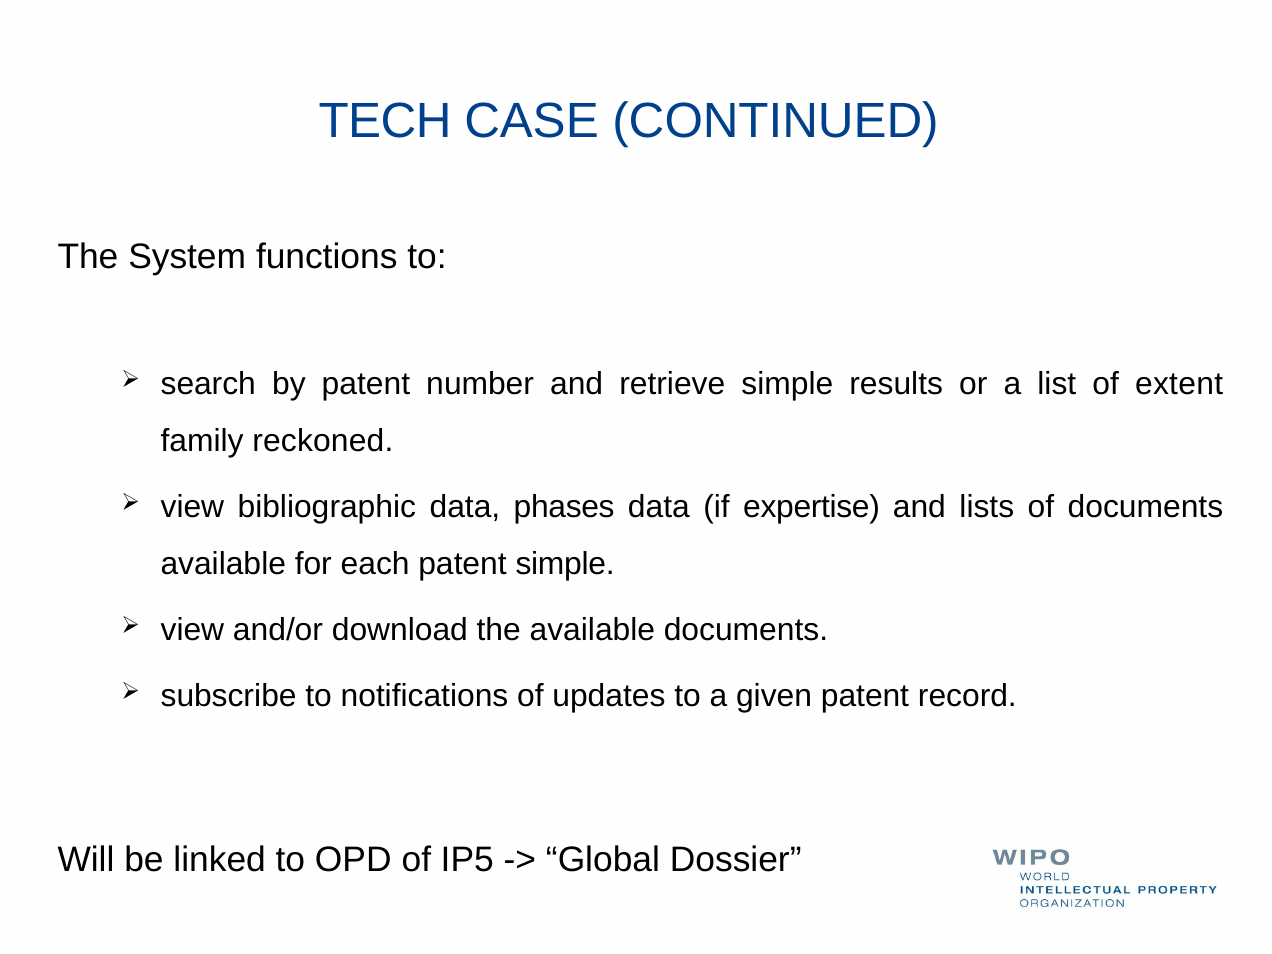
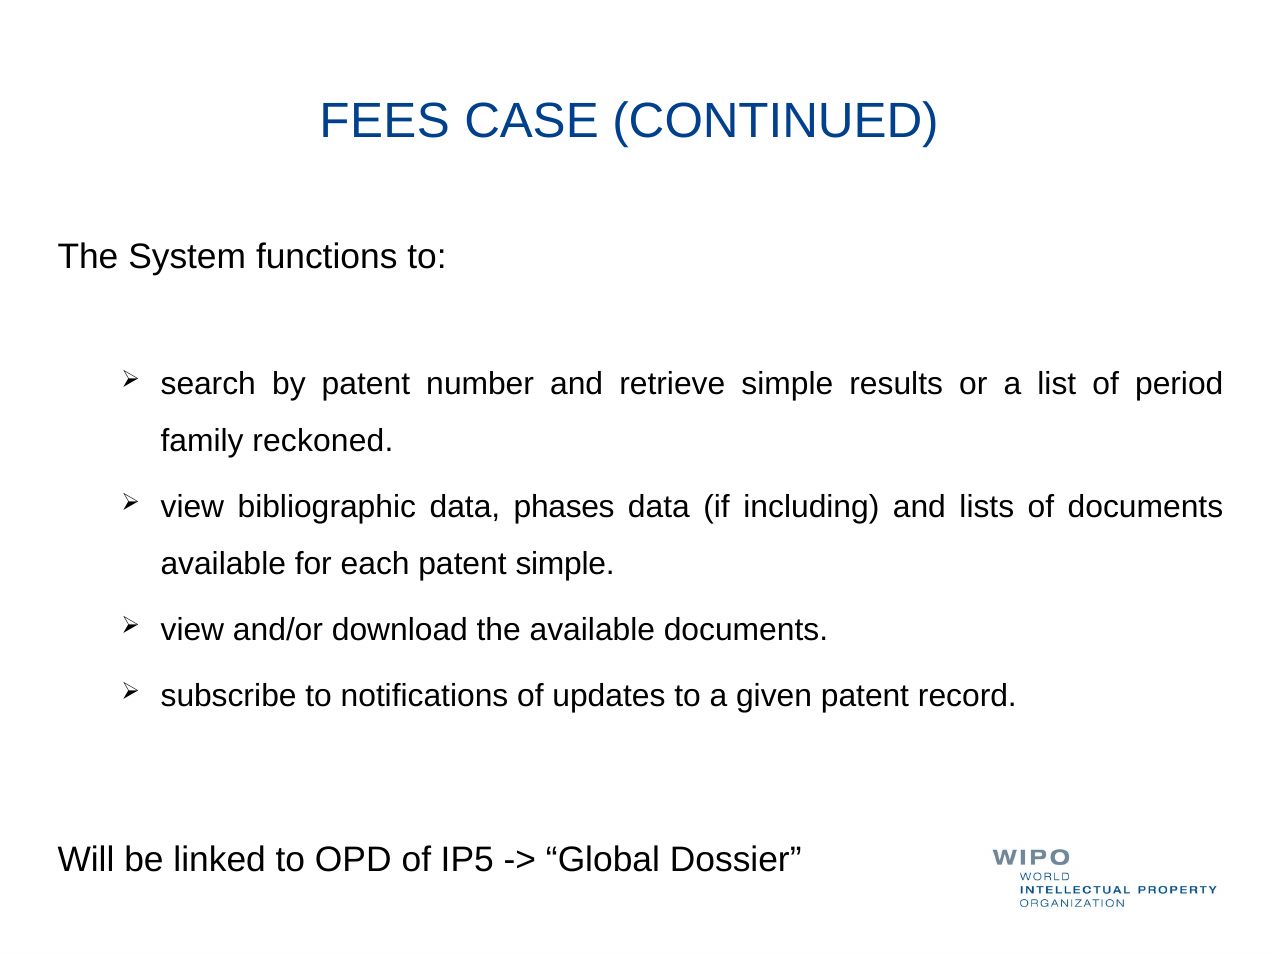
TECH: TECH -> FEES (385, 121)
extent: extent -> period (1179, 384)
expertise: expertise -> including (811, 507)
